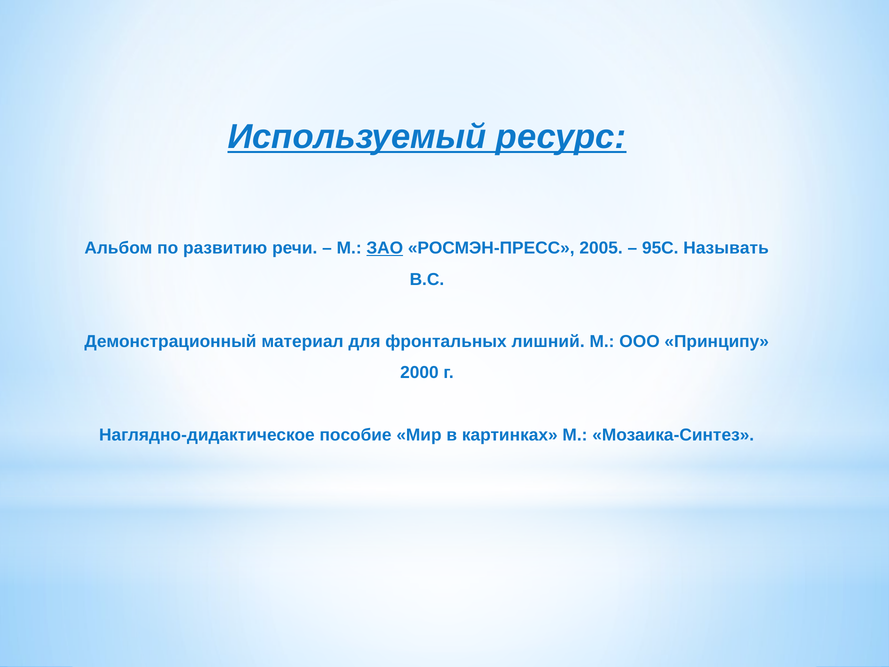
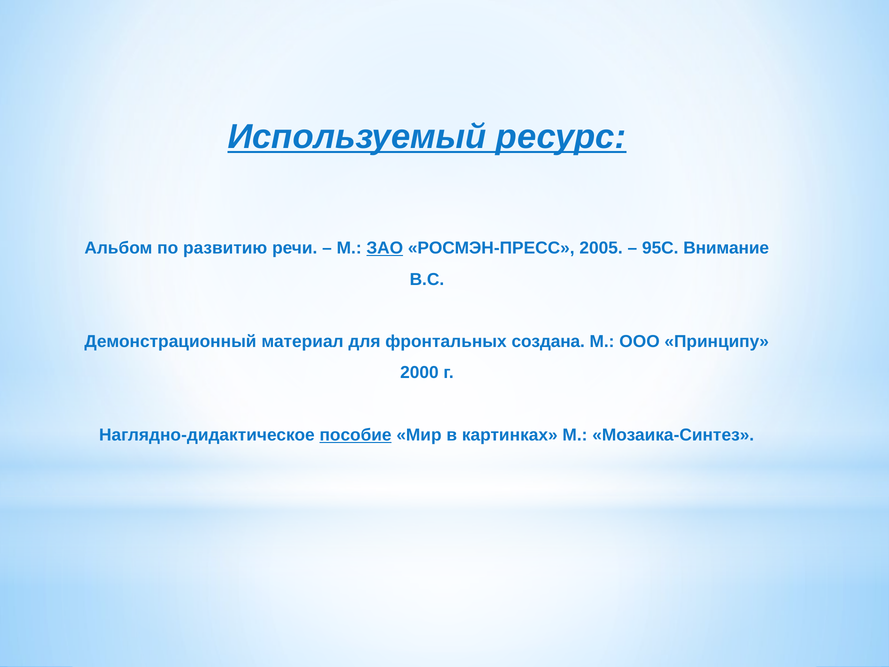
Называть: Называть -> Внимание (726, 248)
лишний: лишний -> создана (548, 341)
пособие underline: none -> present (356, 435)
